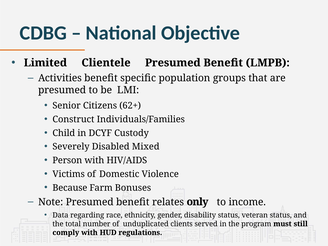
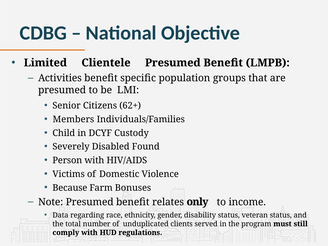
Construct: Construct -> Members (73, 119)
Mixed: Mixed -> Found (146, 147)
